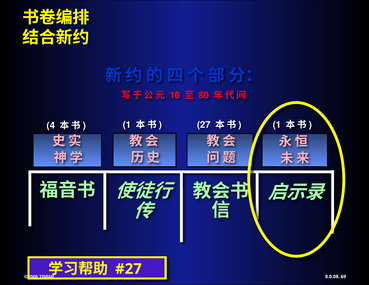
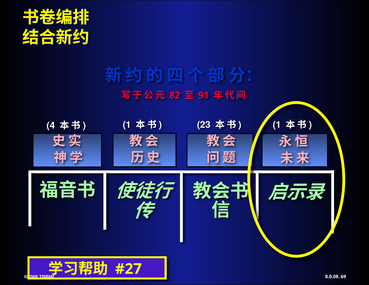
10: 10 -> 82 (175, 95)
80: 80 -> 91 (204, 95)
27: 27 -> 23 (204, 125)
